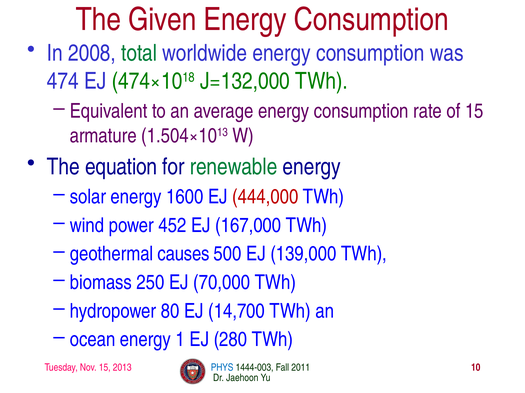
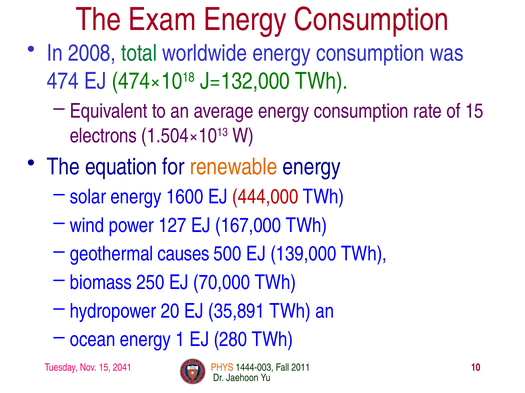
Given: Given -> Exam (162, 20)
armature: armature -> electrons (103, 136)
renewable colour: green -> orange (234, 167)
452: 452 -> 127 (172, 226)
80: 80 -> 20 (170, 312)
14,700: 14,700 -> 35,891 (237, 312)
2013: 2013 -> 2041 (122, 368)
PHYS colour: blue -> orange (222, 368)
